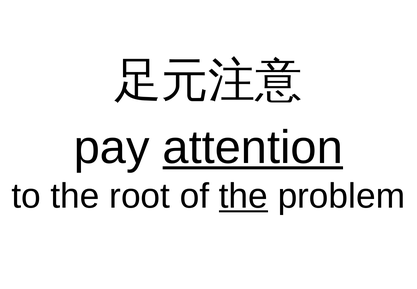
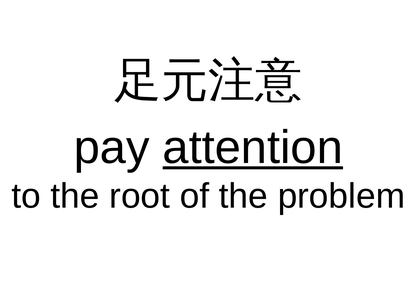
the underline: present -> none (243, 196)
